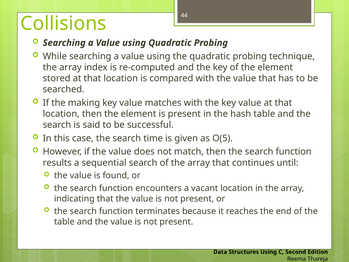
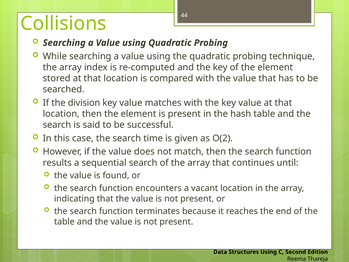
making: making -> division (84, 103)
O(5: O(5 -> O(2 (223, 138)
